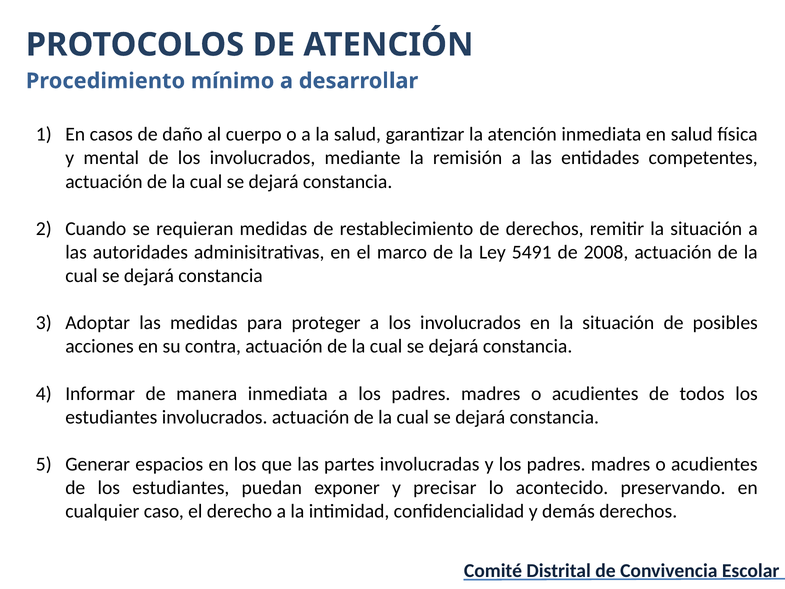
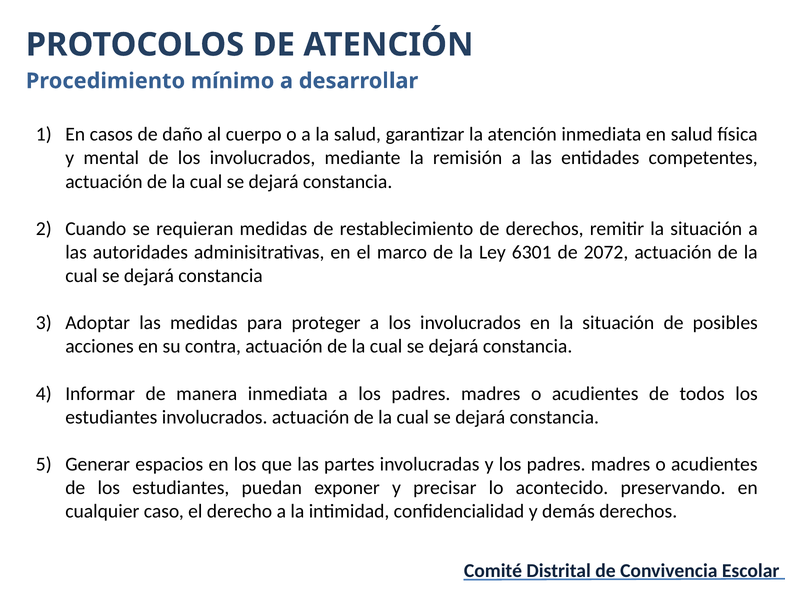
5491: 5491 -> 6301 (532, 252)
2008: 2008 -> 2072 (606, 252)
